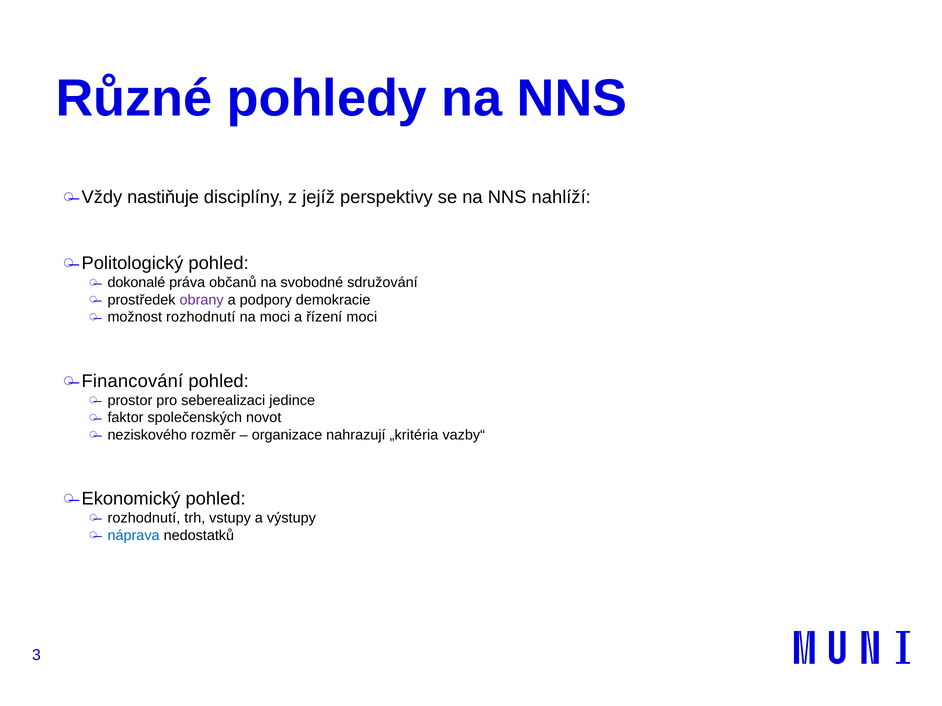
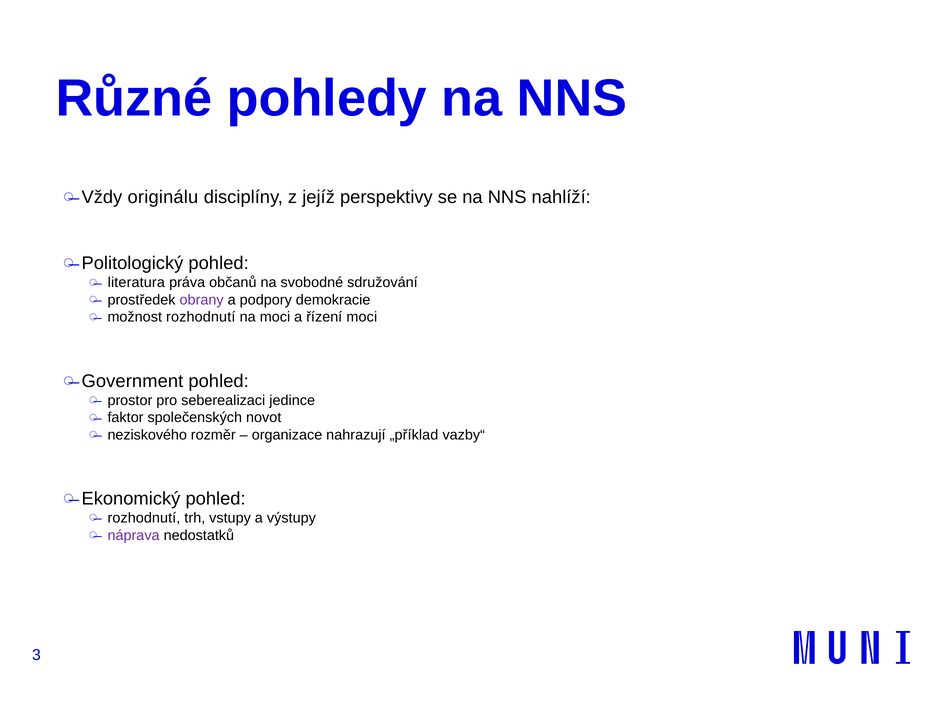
nastiňuje: nastiňuje -> originálu (163, 198)
dokonalé: dokonalé -> literatura (136, 283)
Financování: Financování -> Government (132, 381)
„kritéria: „kritéria -> „příklad (414, 435)
náprava colour: blue -> purple (134, 536)
